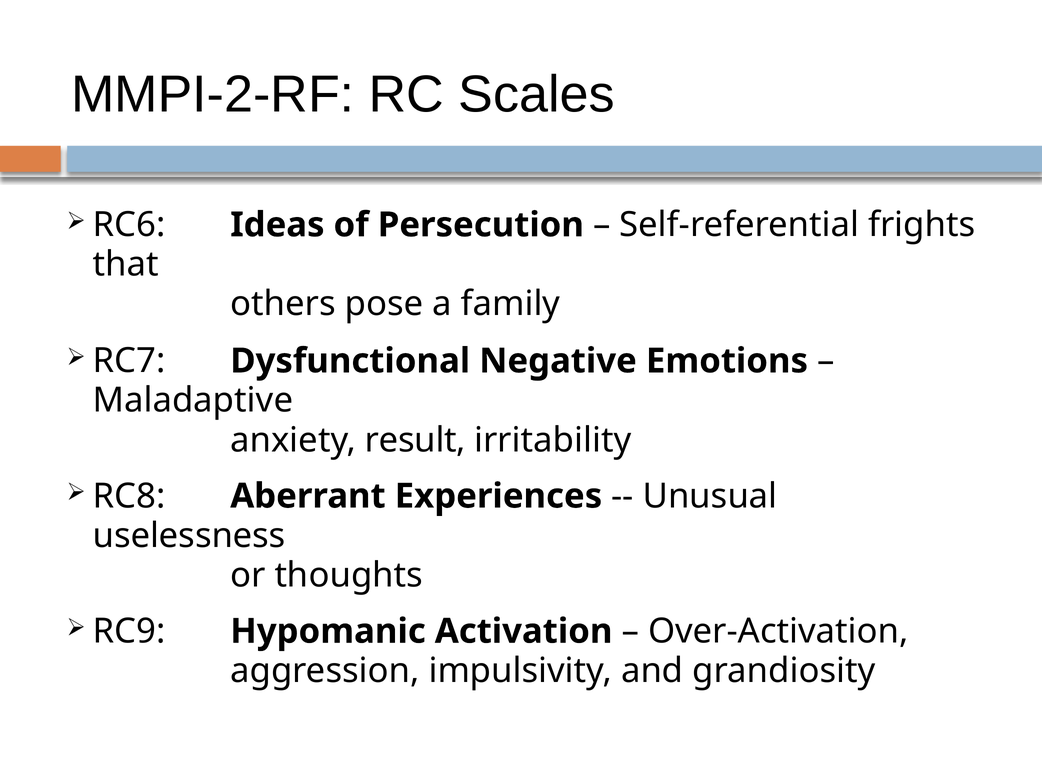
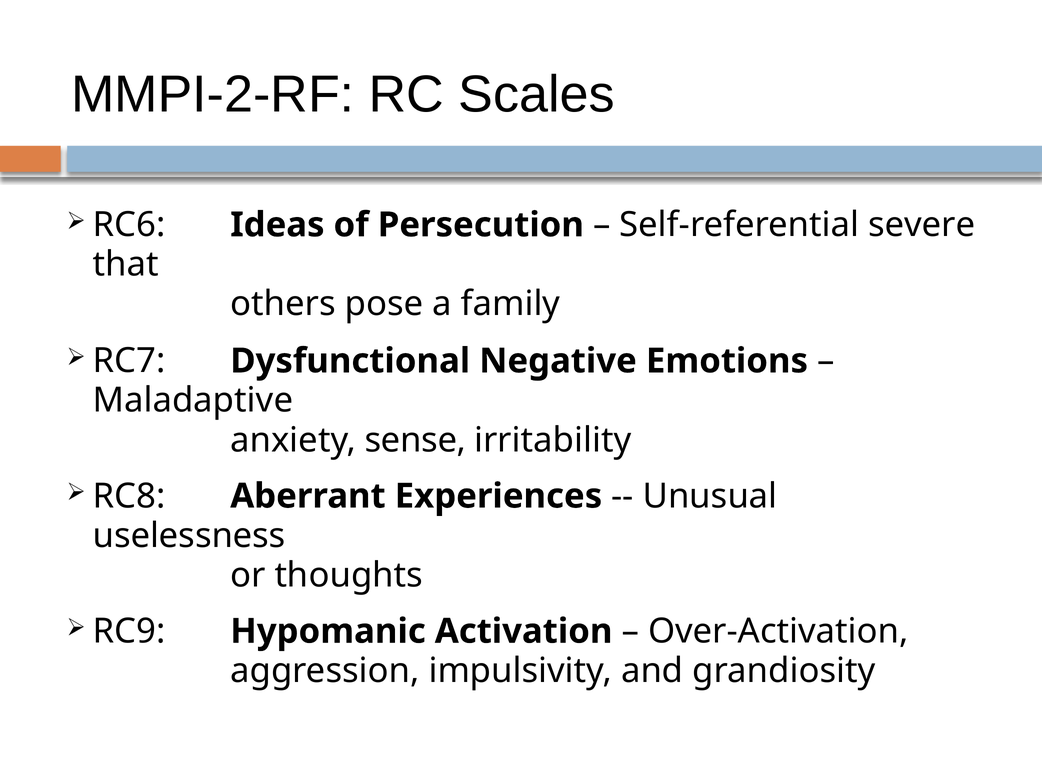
frights: frights -> severe (922, 225)
result: result -> sense (415, 440)
